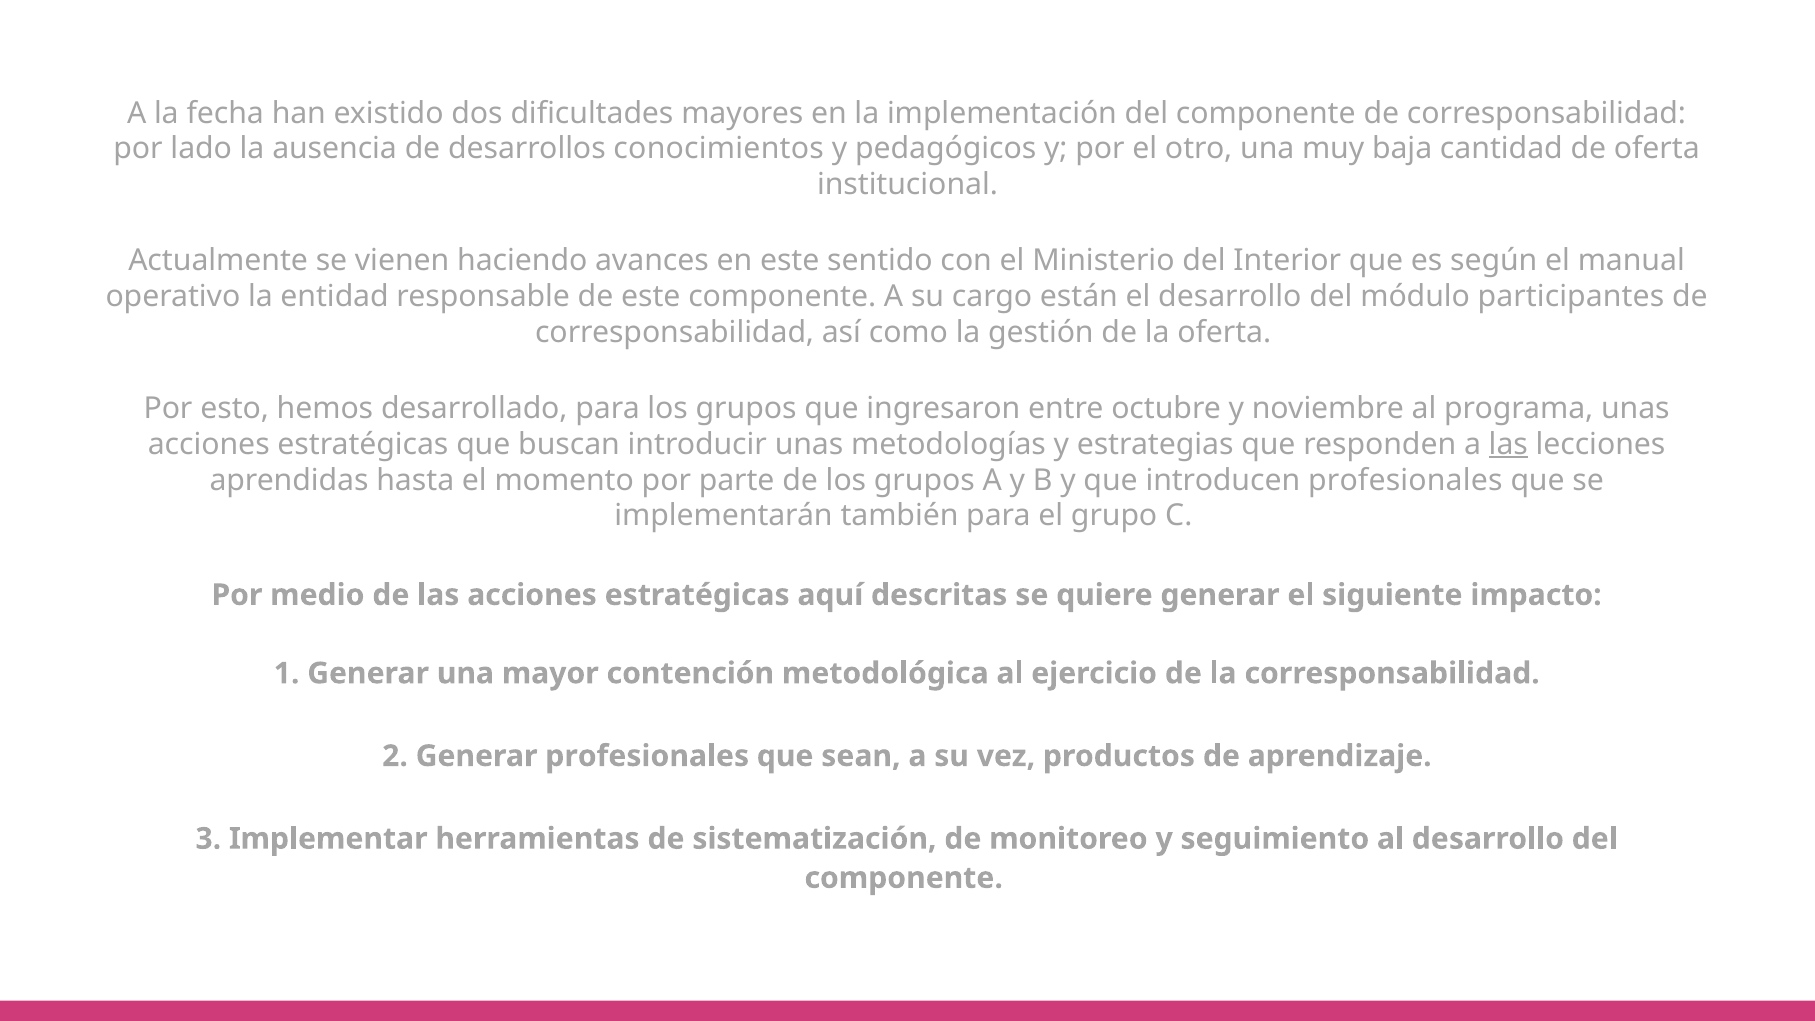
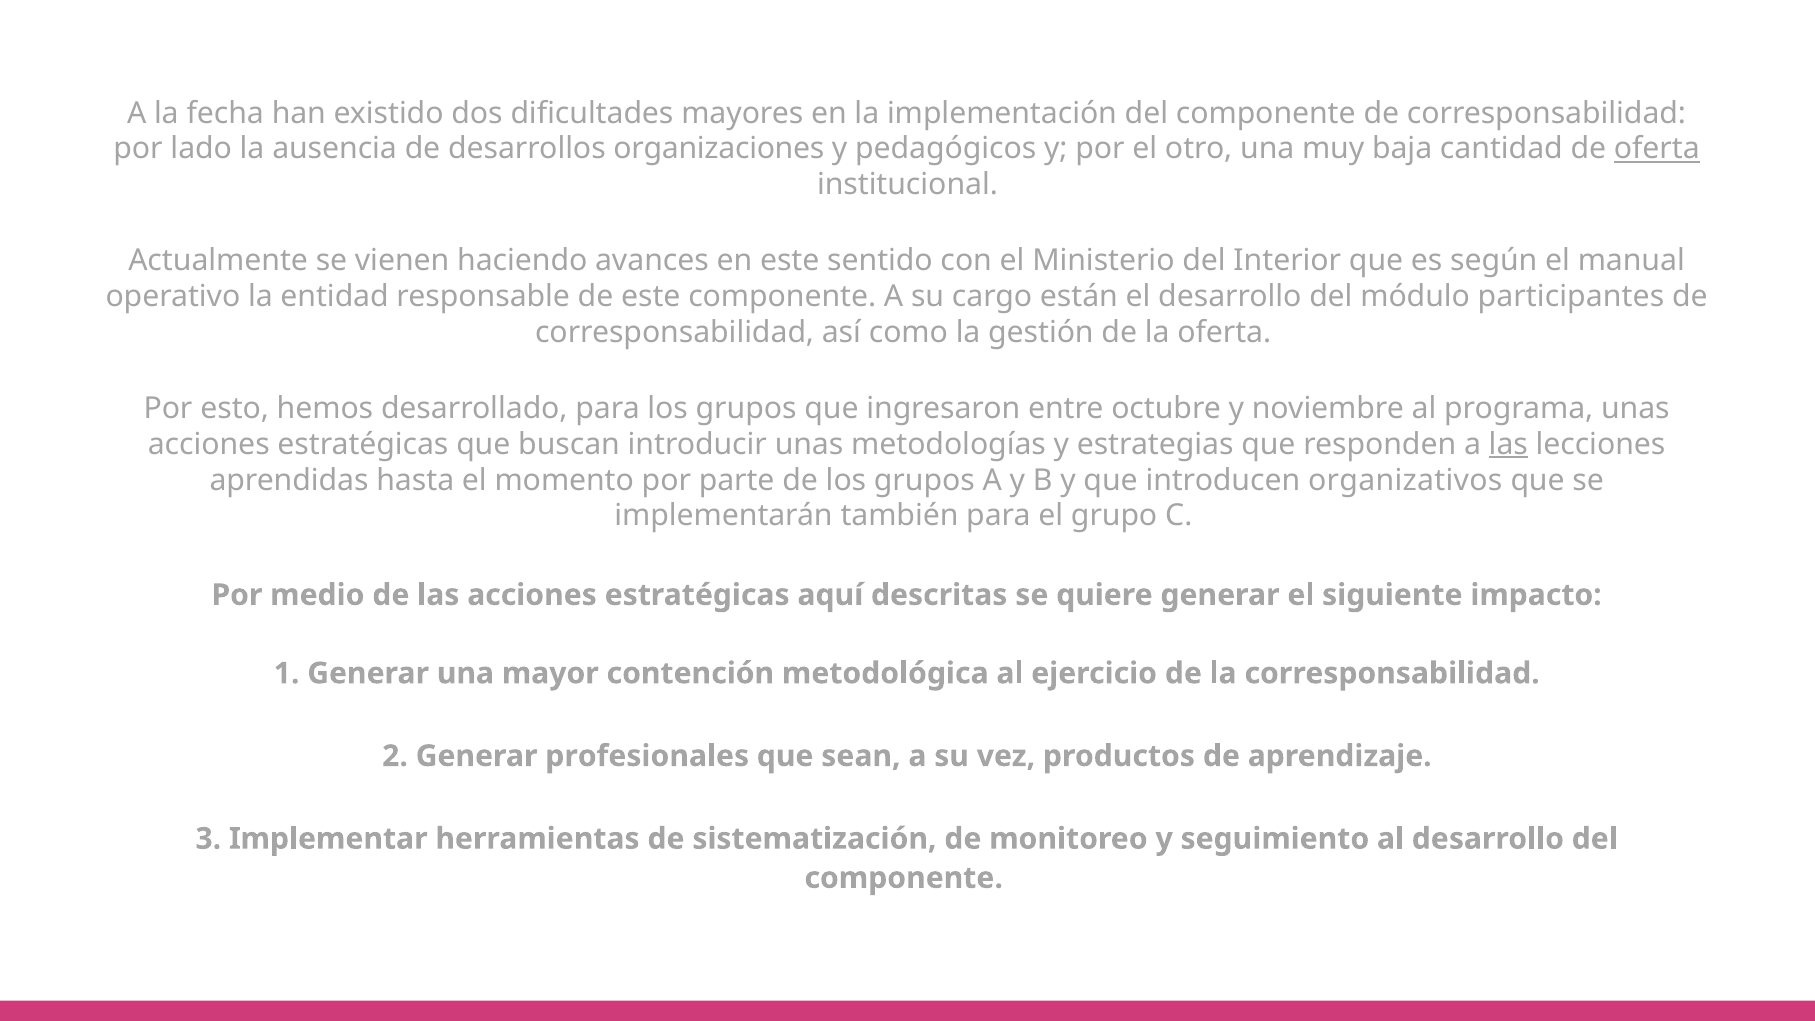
conocimientos: conocimientos -> organizaciones (719, 149)
oferta underline: none -> present (1657, 149)
introducen profesionales: profesionales -> organizativos (1405, 480)
